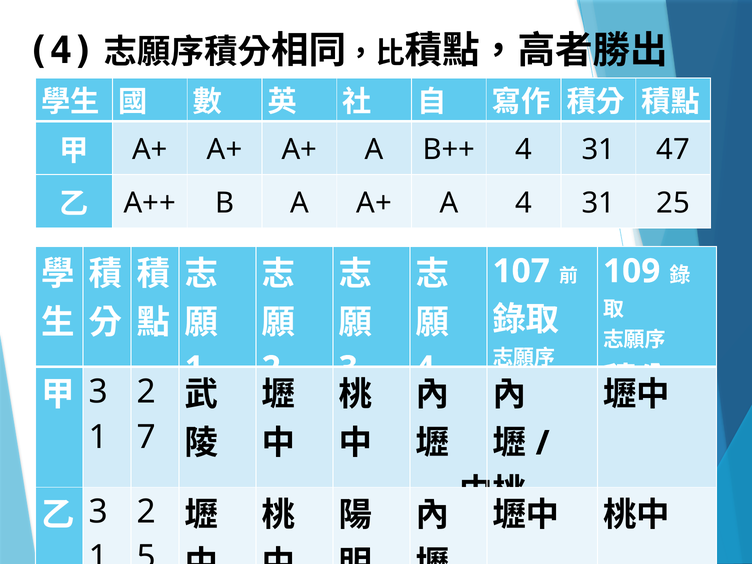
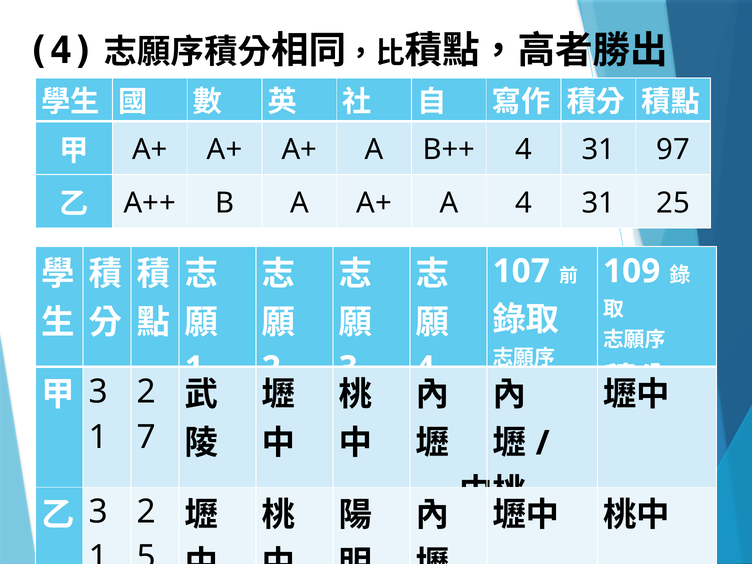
47: 47 -> 97 (673, 150)
